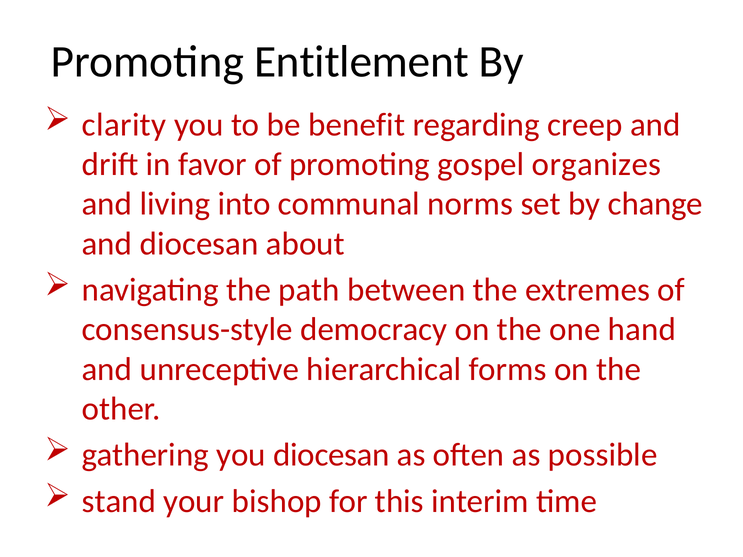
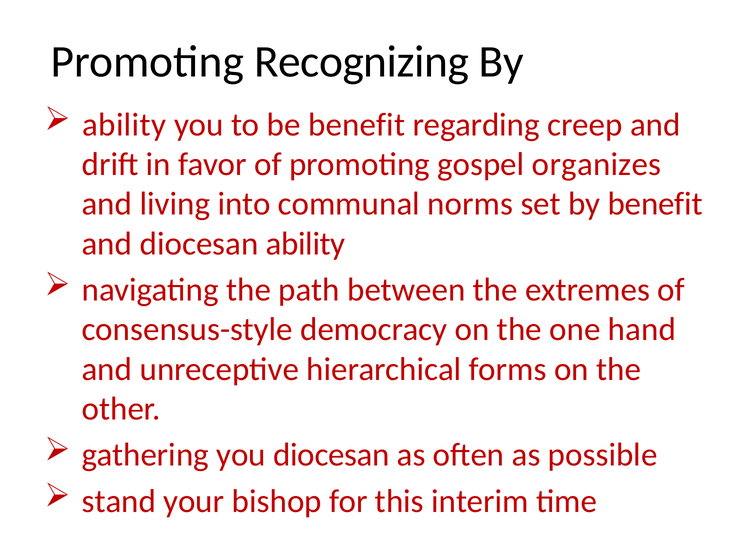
Entitlement: Entitlement -> Recognizing (362, 62)
clarity: clarity -> ability (124, 125)
by change: change -> benefit (655, 204)
diocesan about: about -> ability (305, 244)
